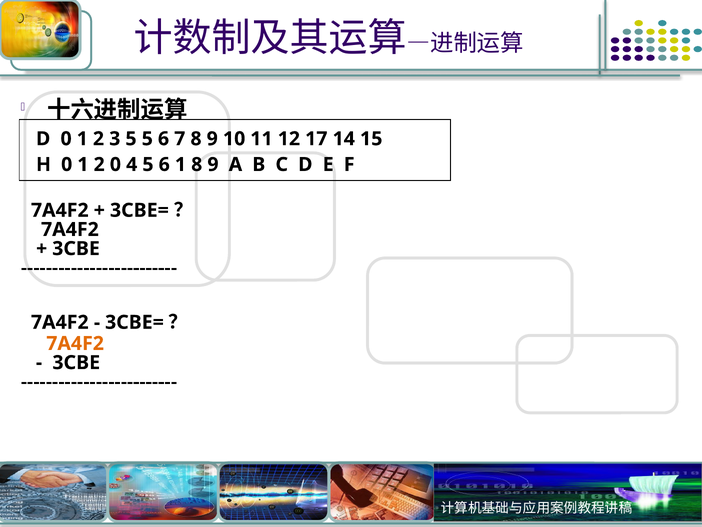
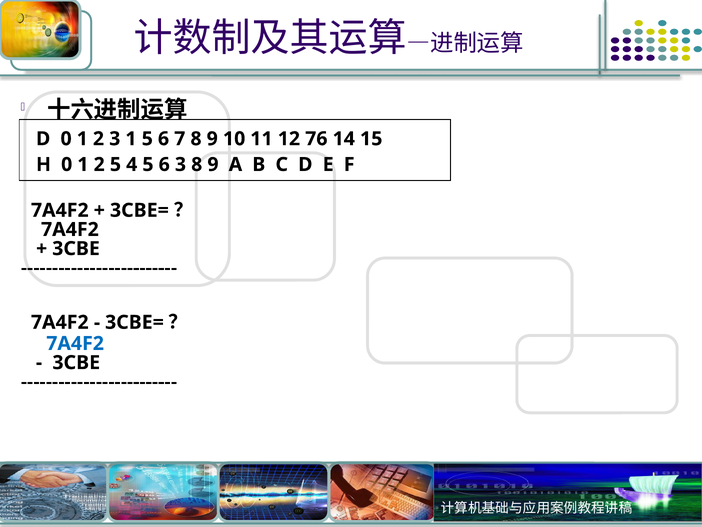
3 5: 5 -> 1 (131, 139)
17: 17 -> 76 (316, 139)
2 0: 0 -> 5 (115, 164)
6 1: 1 -> 3 (180, 164)
7A4F2 colour: orange -> blue (75, 343)
